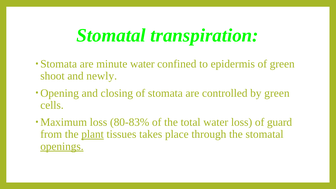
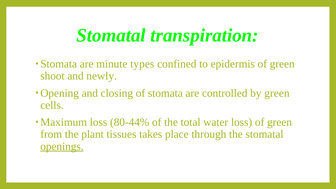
minute water: water -> types (142, 64)
80-83%: 80-83% -> 80-44% (130, 122)
loss of guard: guard -> green (280, 122)
plant underline: present -> none (93, 134)
